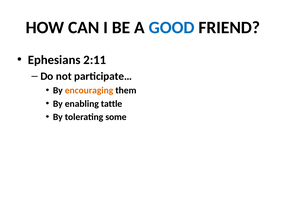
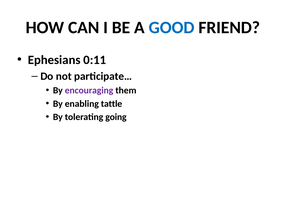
2:11: 2:11 -> 0:11 (95, 60)
encouraging colour: orange -> purple (89, 91)
some: some -> going (116, 117)
